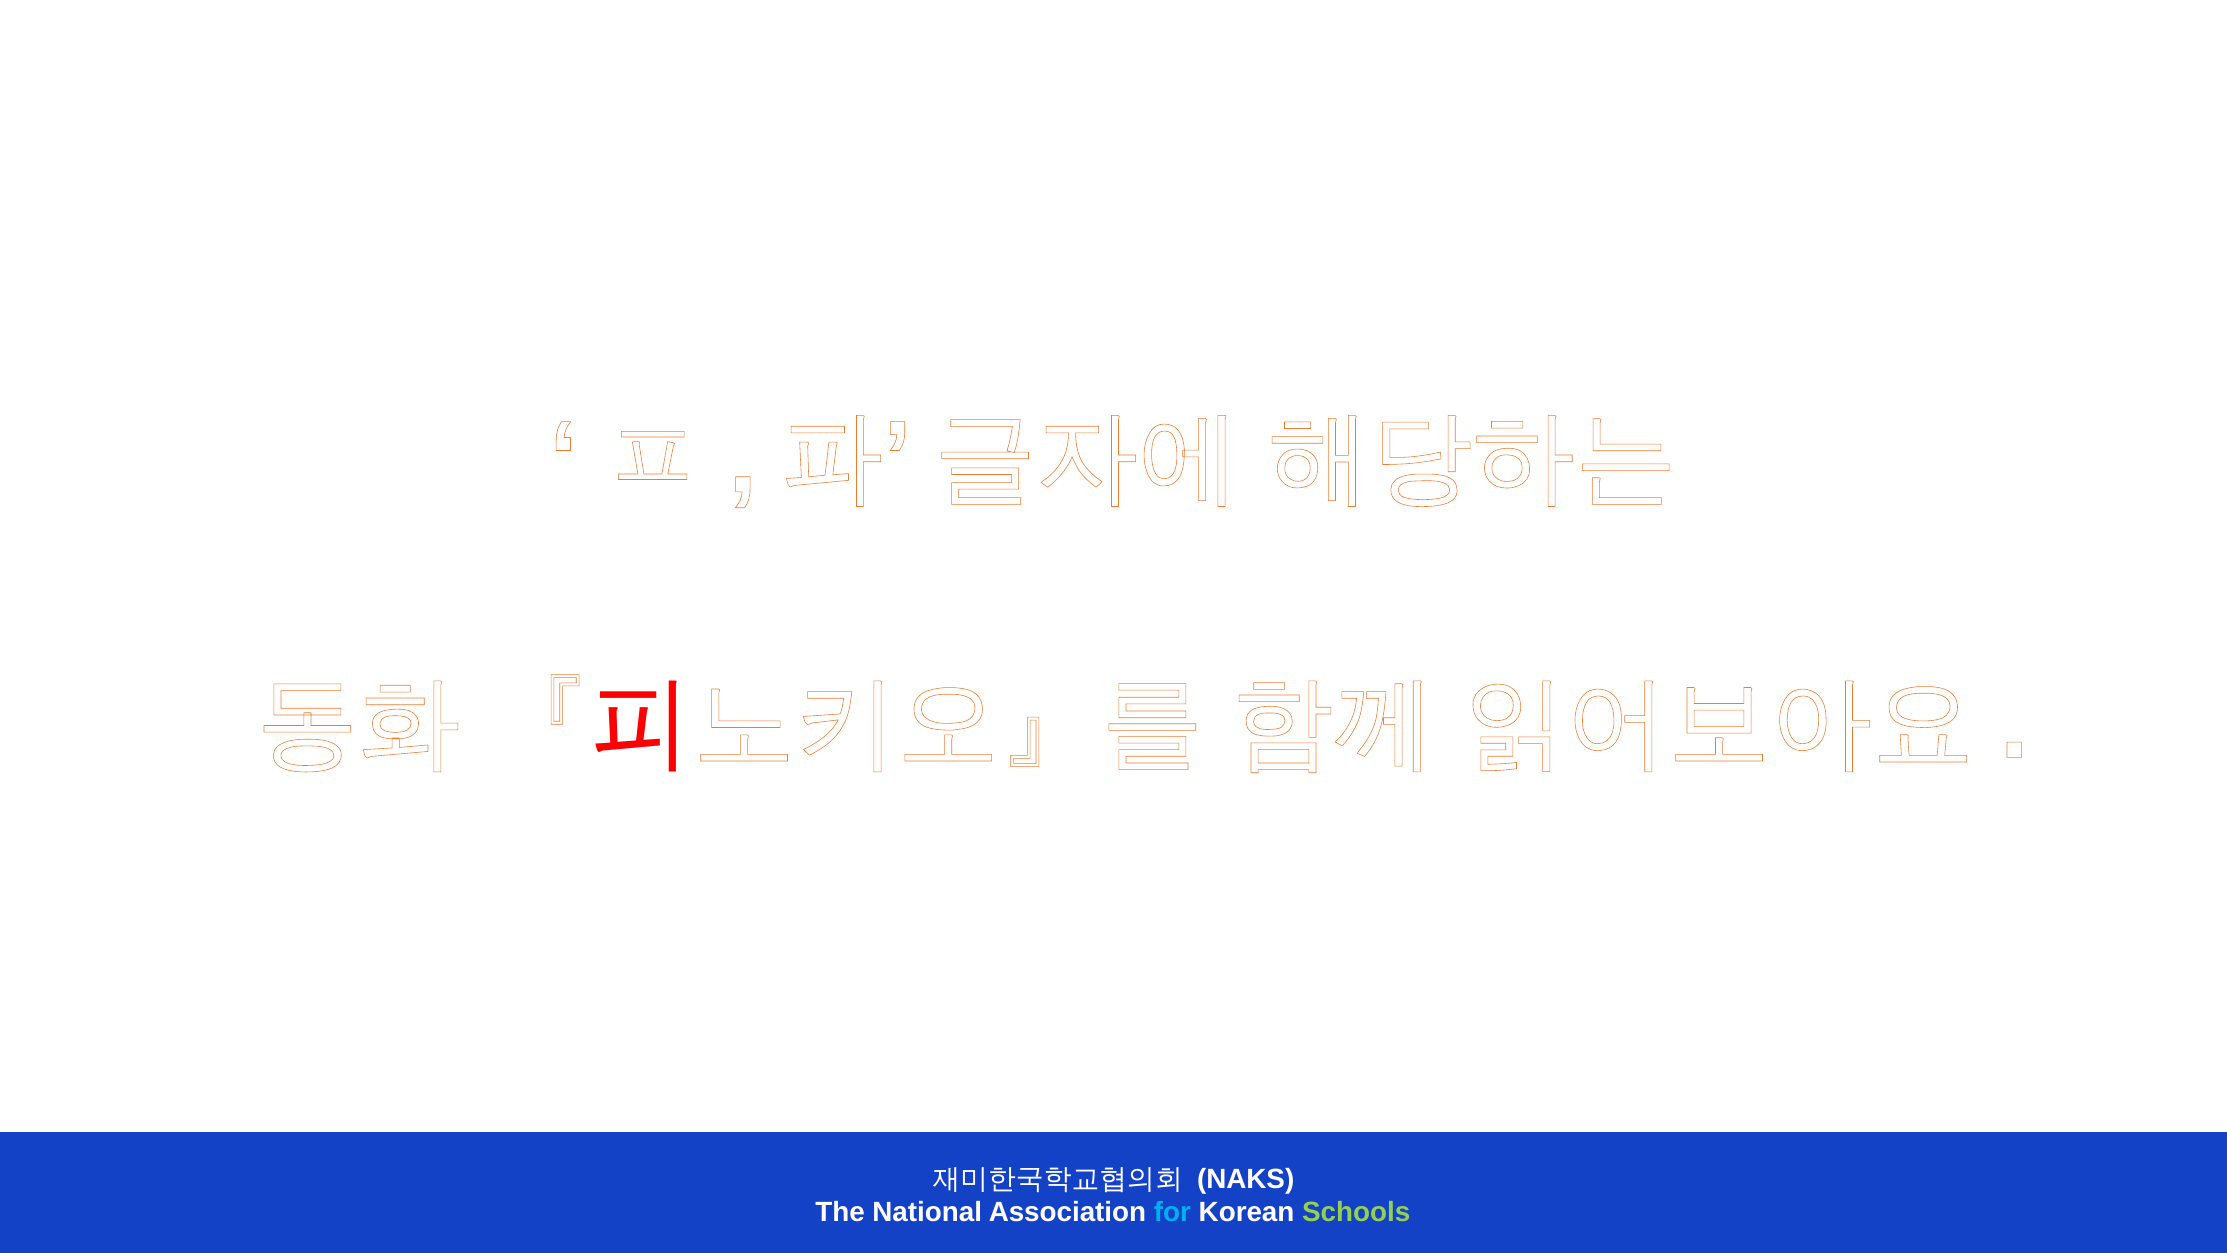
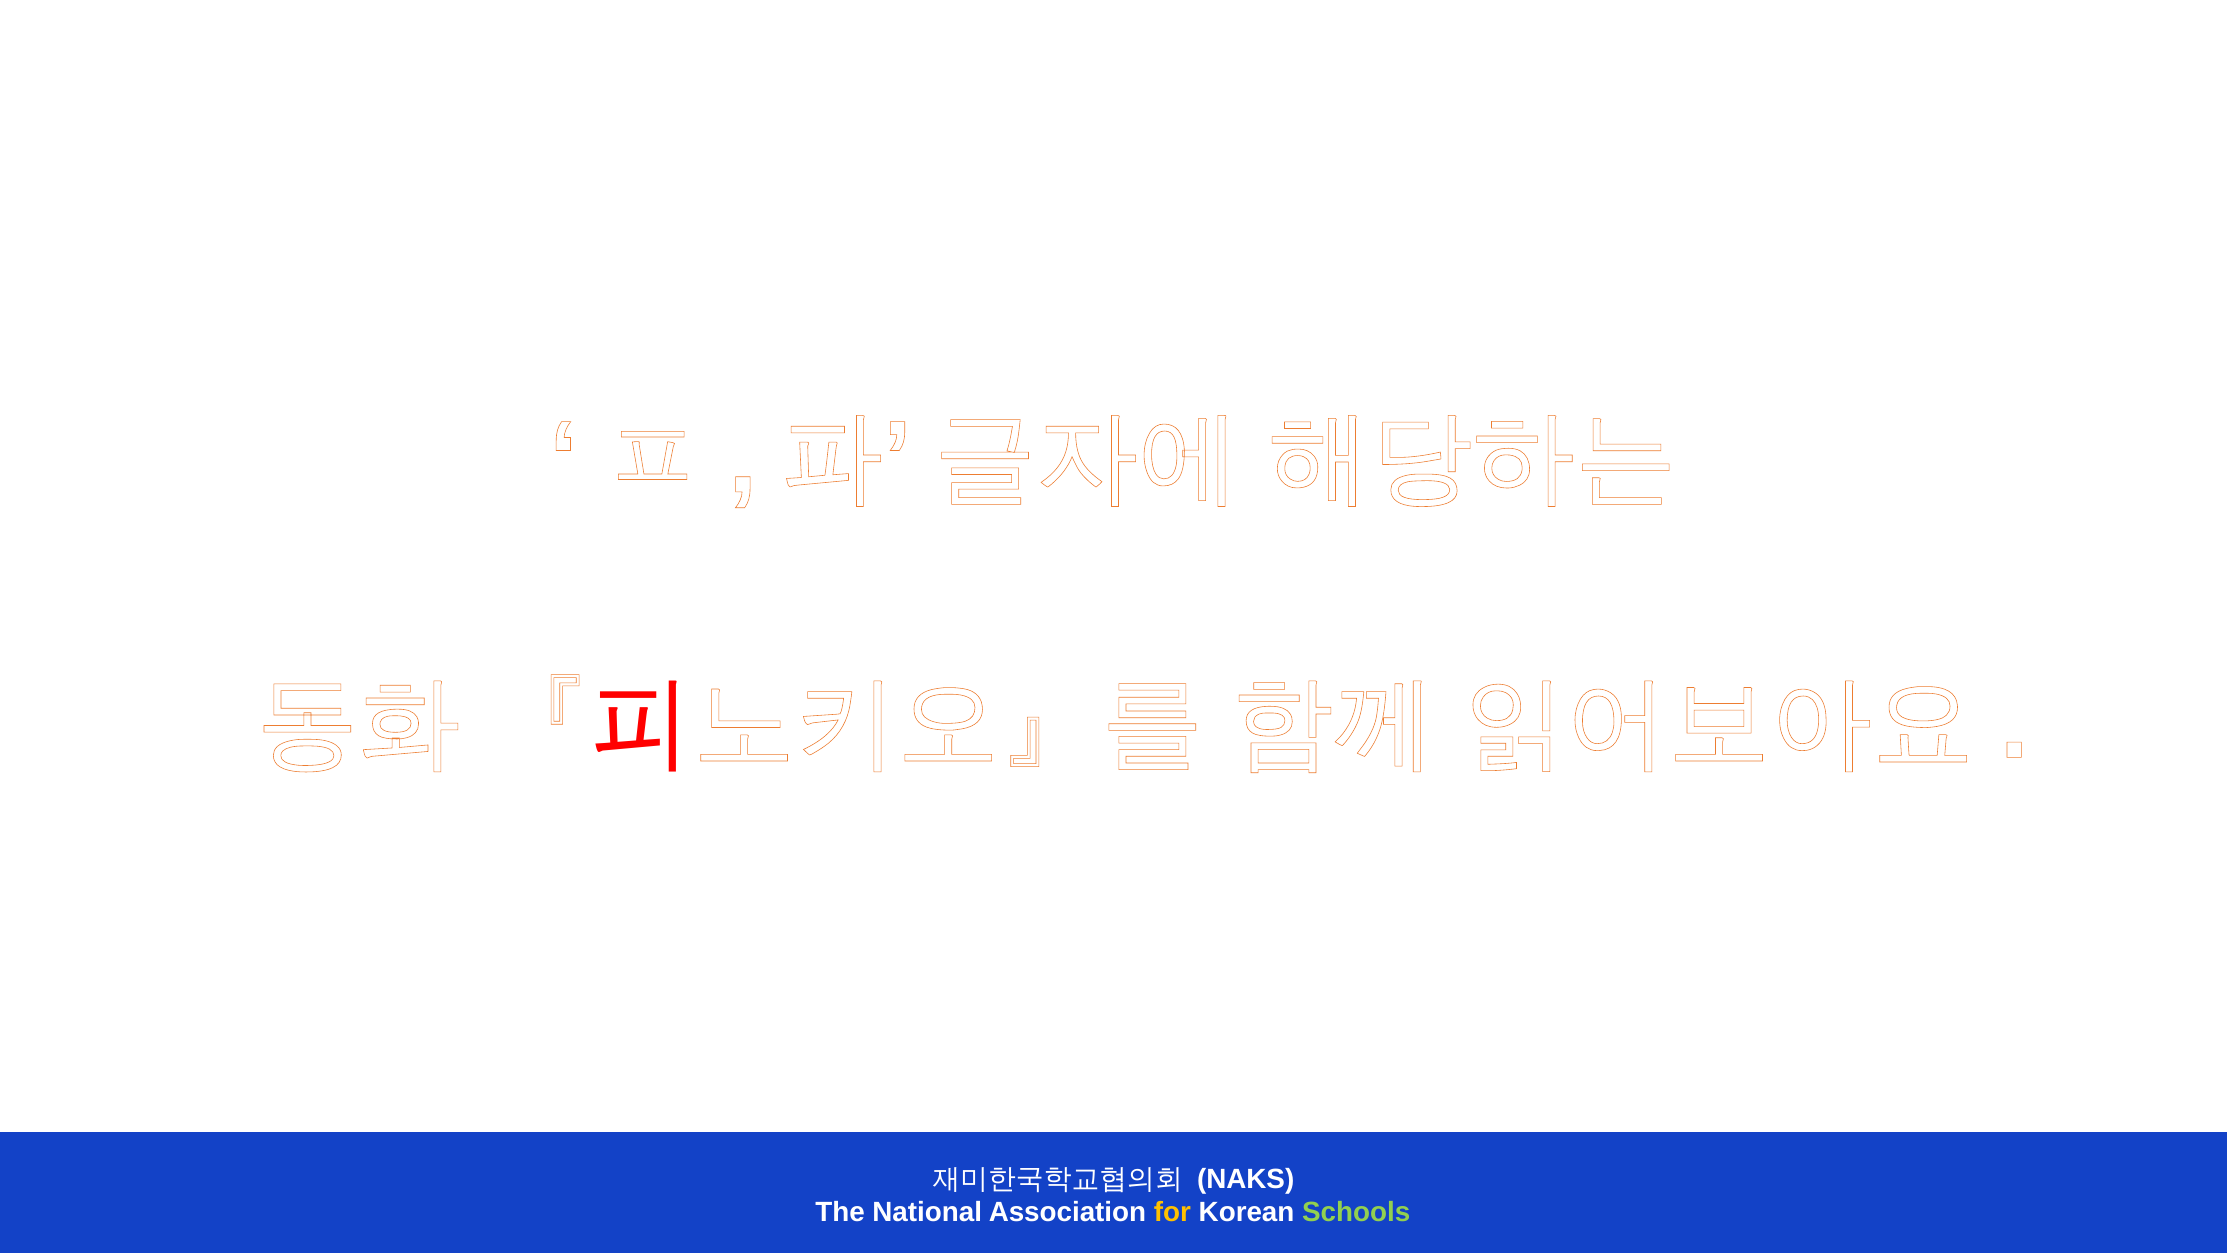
for colour: light blue -> yellow (1172, 1212)
